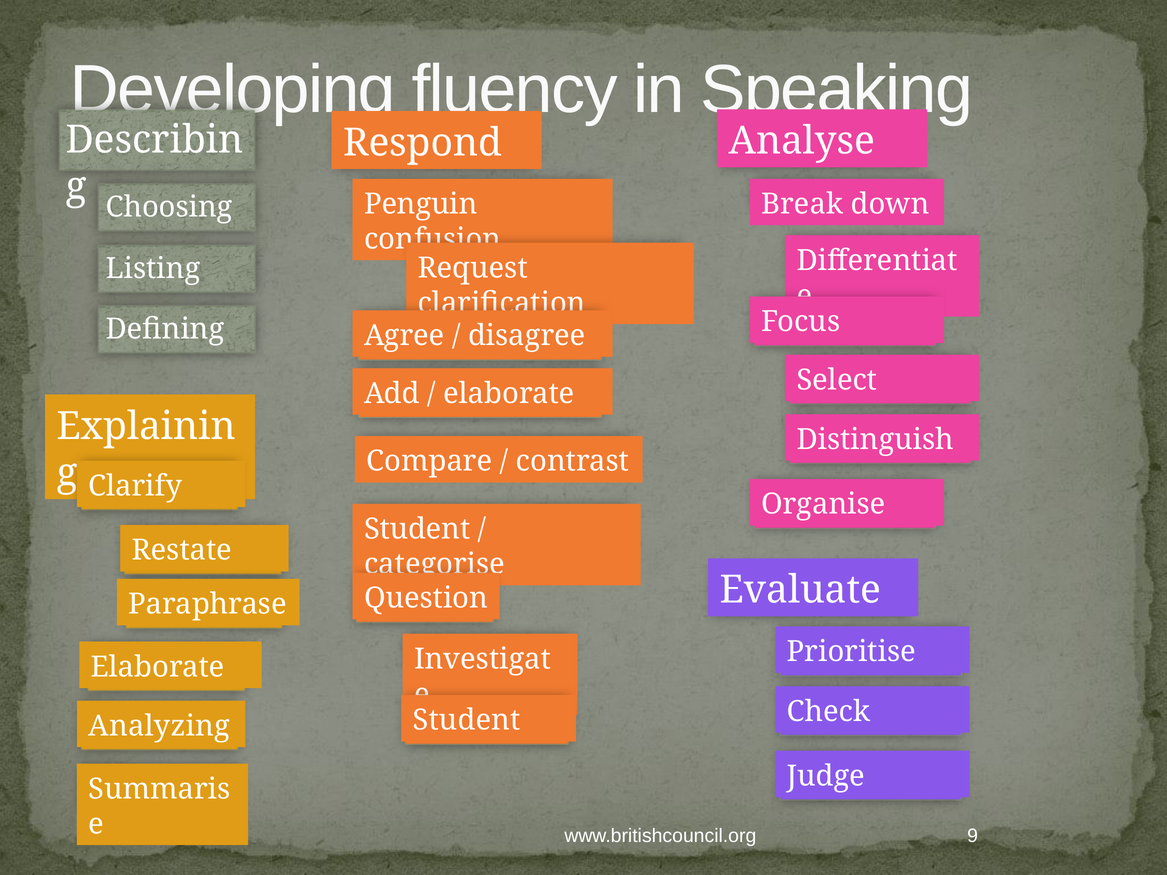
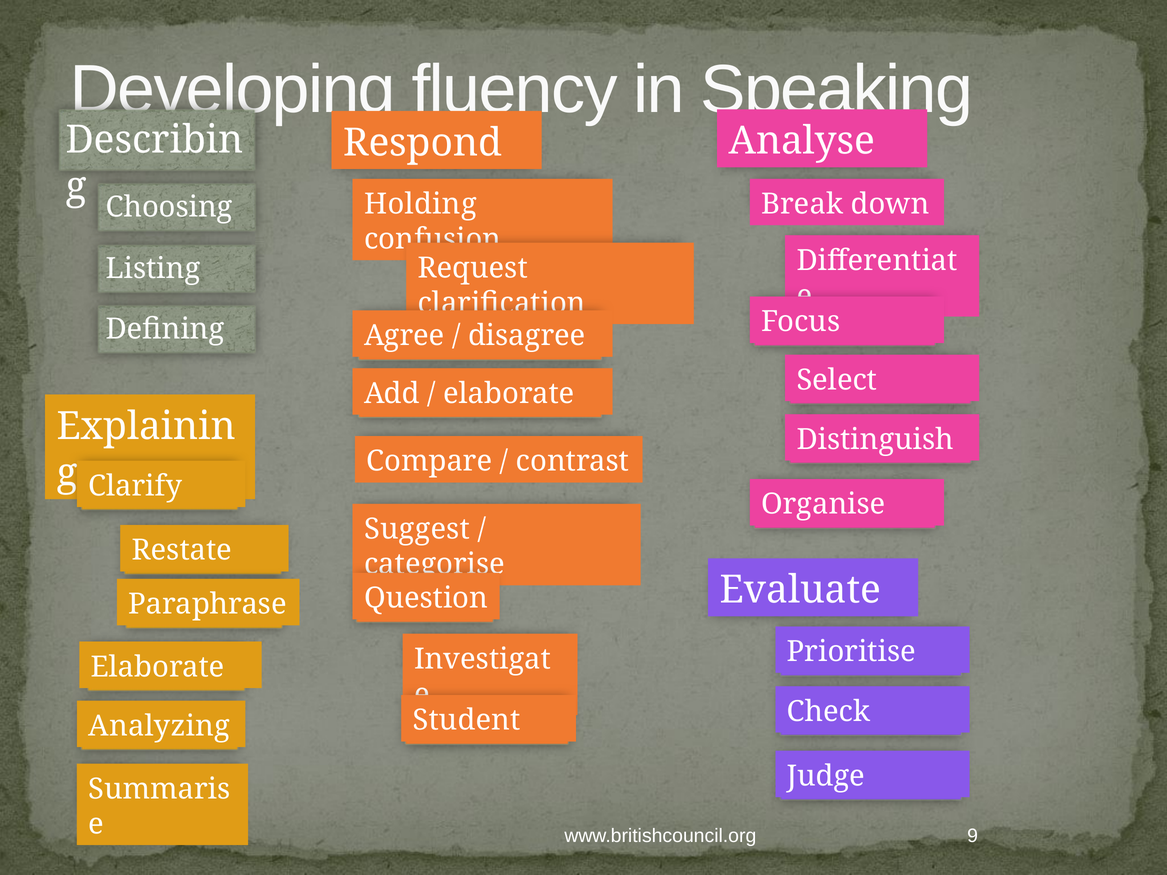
Penguin: Penguin -> Holding (421, 204)
Student: Student -> Suggest (417, 529)
